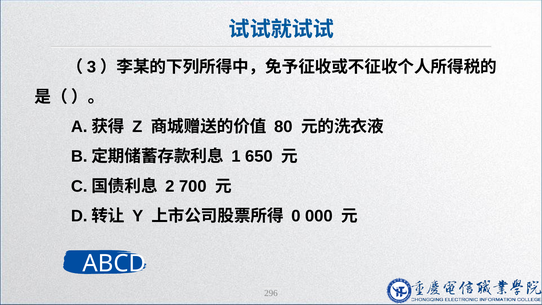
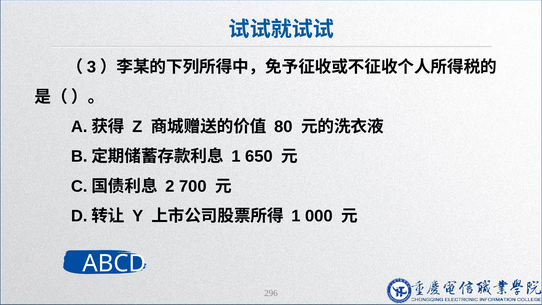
0: 0 -> 1 (296, 216)
